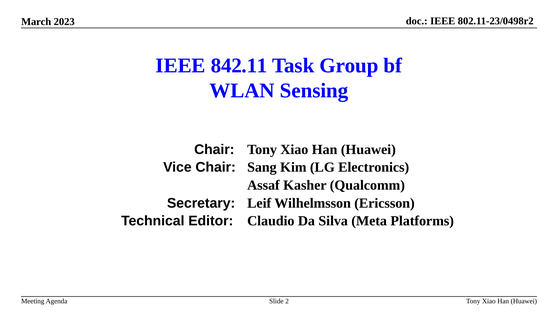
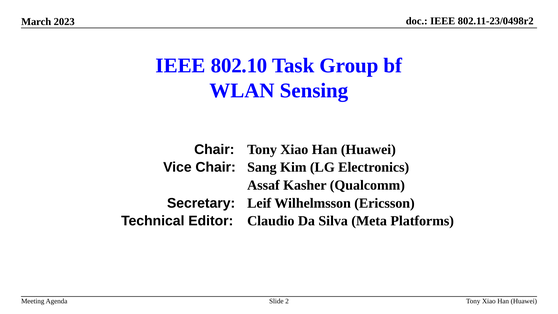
842.11: 842.11 -> 802.10 (239, 66)
